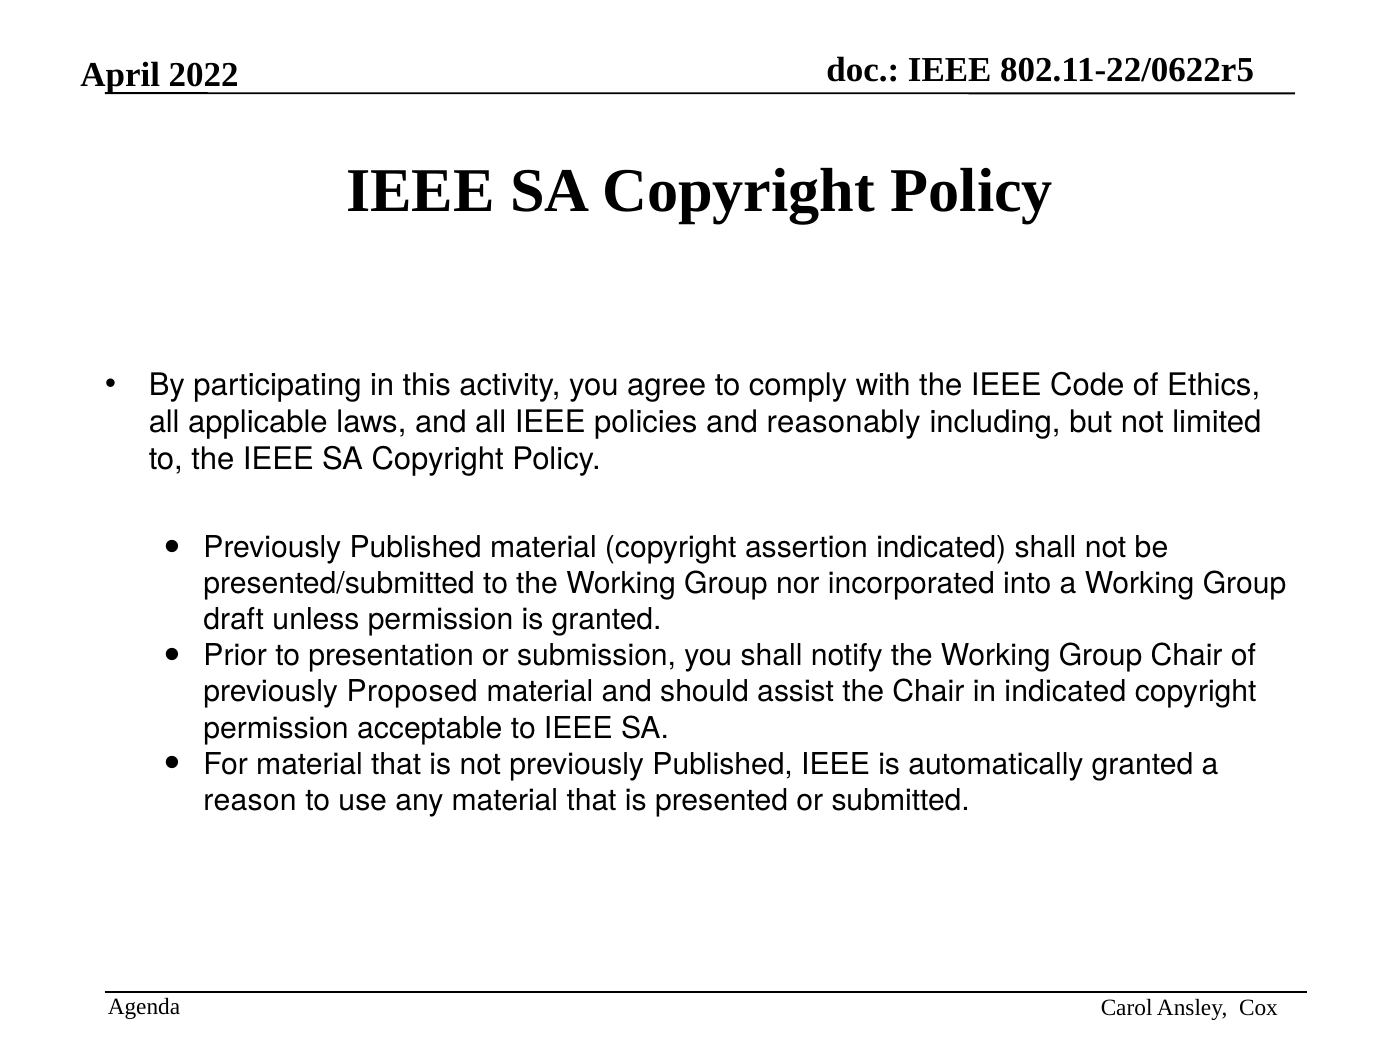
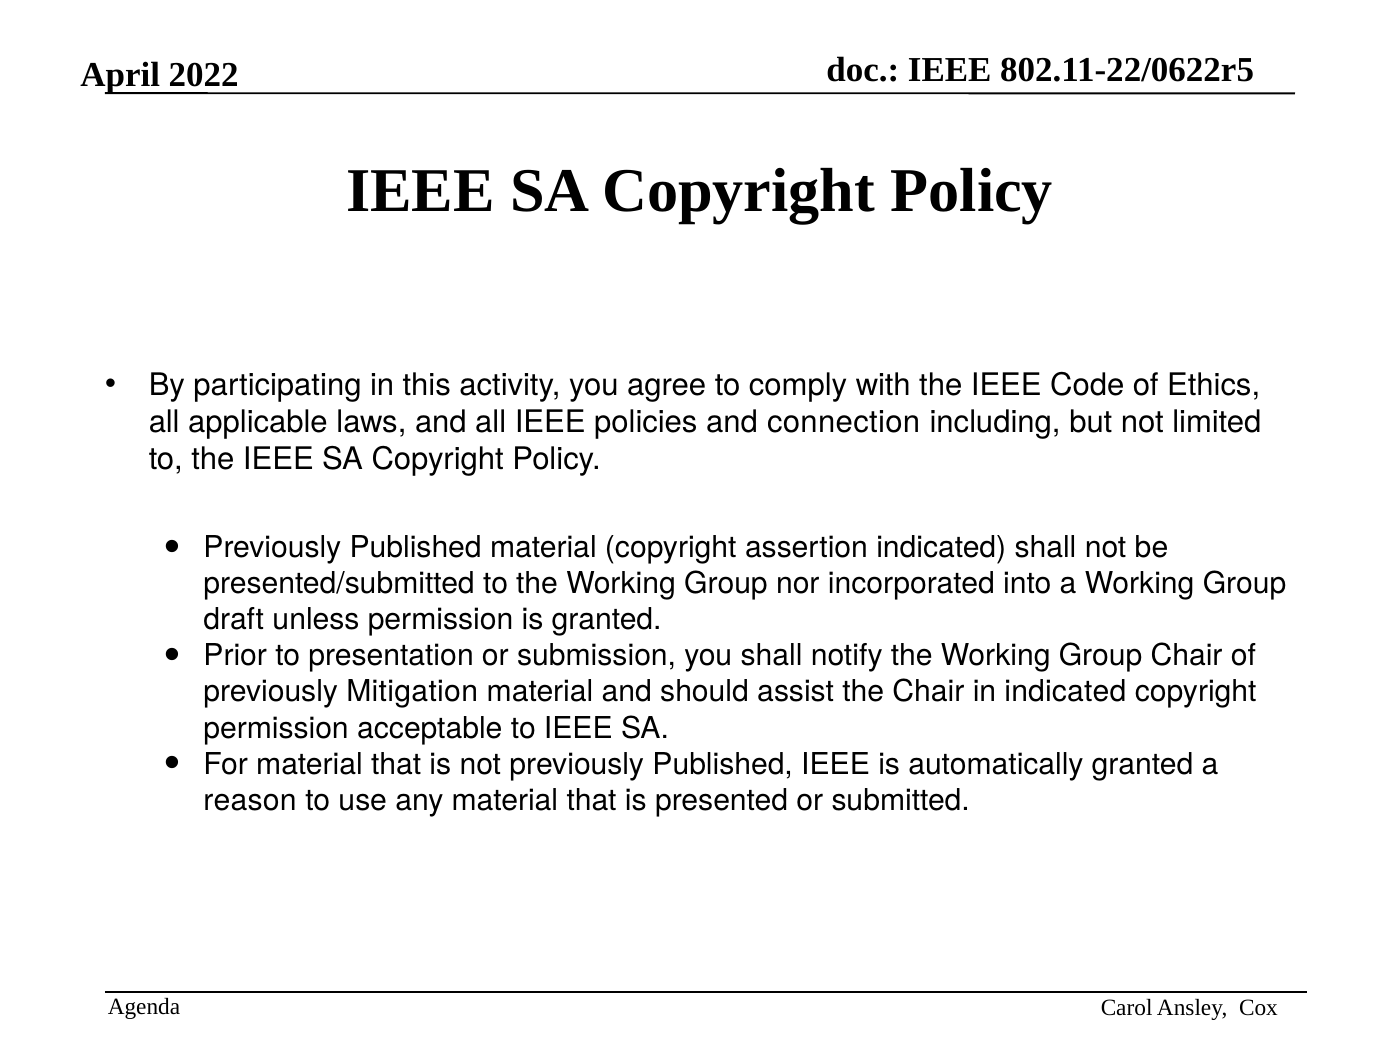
reasonably: reasonably -> connection (844, 422)
Proposed: Proposed -> Mitigation (412, 692)
